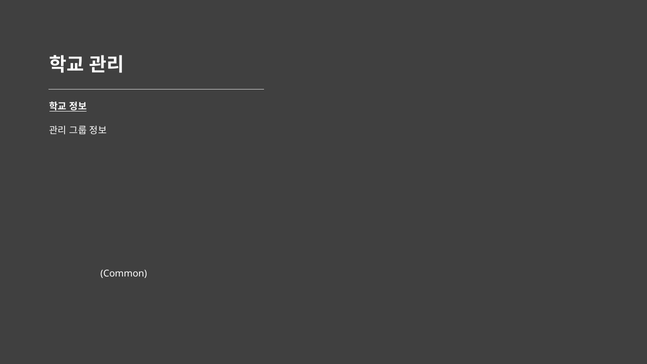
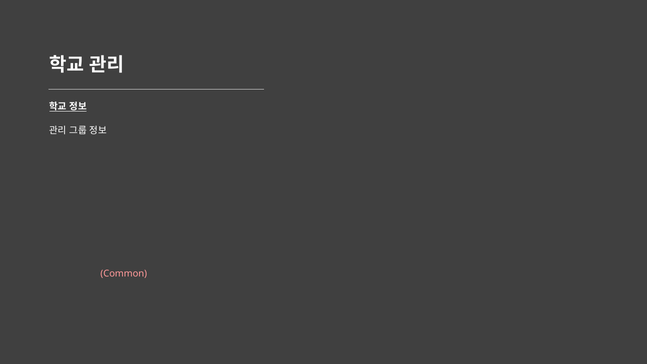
Common colour: white -> pink (124, 273)
